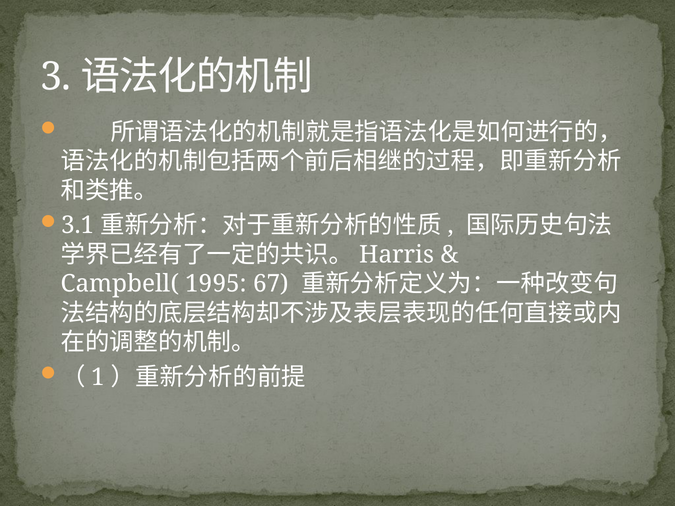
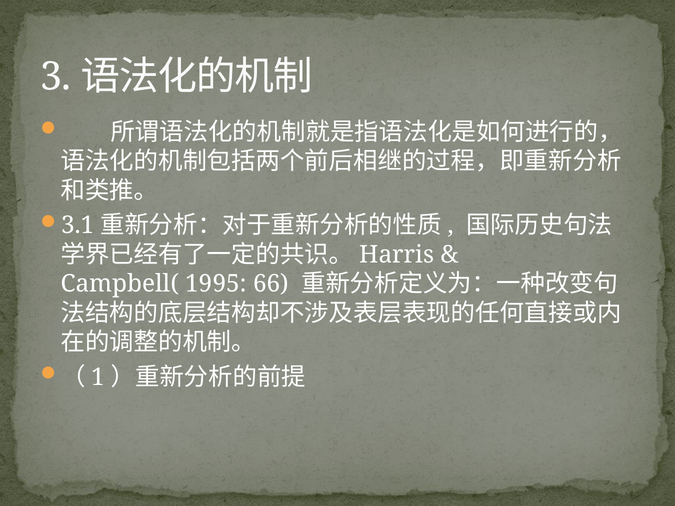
67: 67 -> 66 (271, 284)
